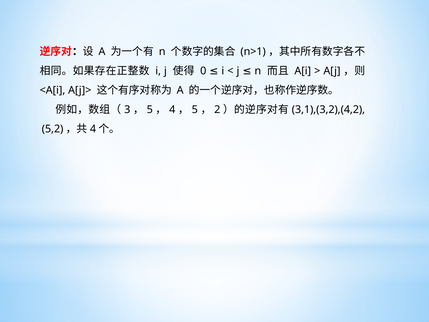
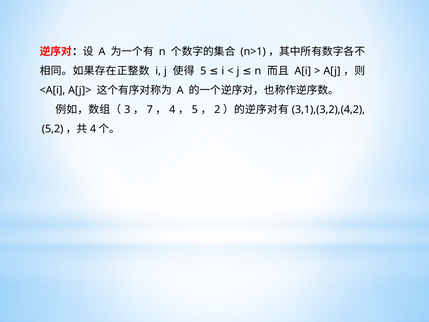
0: 0 -> 5 (203, 71)
5: 5 -> 7 (150, 110)
